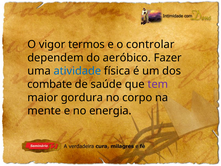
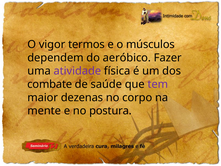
controlar: controlar -> músculos (150, 44)
atividade colour: blue -> purple (77, 71)
gordura: gordura -> dezenas (82, 97)
energia: energia -> postura (110, 111)
